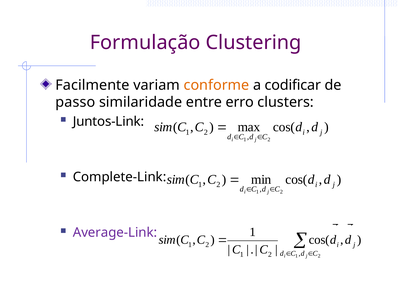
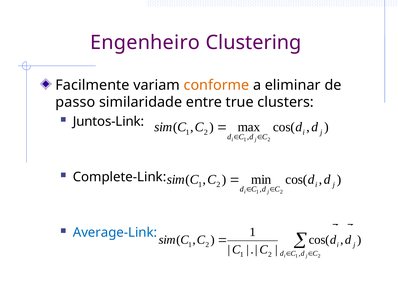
Formulação: Formulação -> Engenheiro (145, 43)
codificar: codificar -> eliminar (293, 85)
erro: erro -> true (240, 102)
Average-Link colour: purple -> blue (115, 233)
